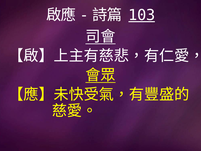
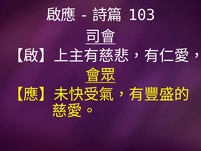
103 underline: present -> none (142, 15)
